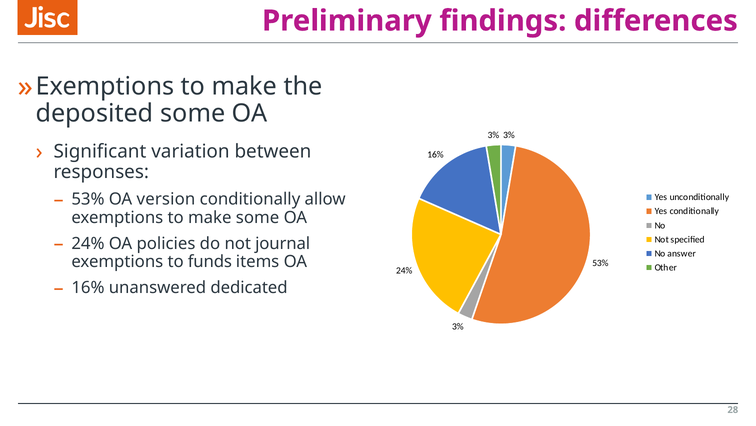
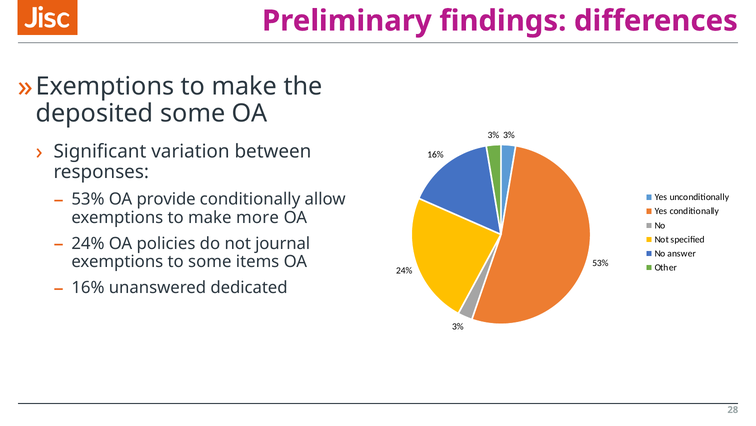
version: version -> provide (166, 199)
make some: some -> more (257, 217)
to funds: funds -> some (210, 261)
